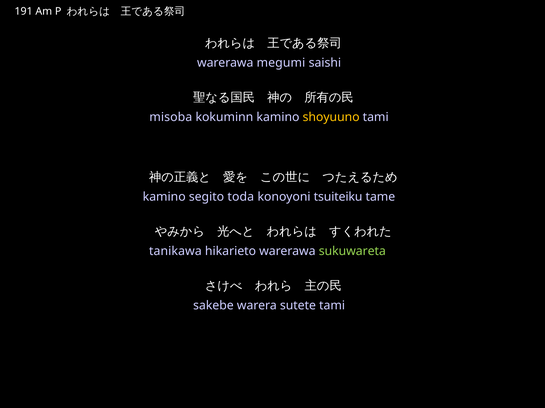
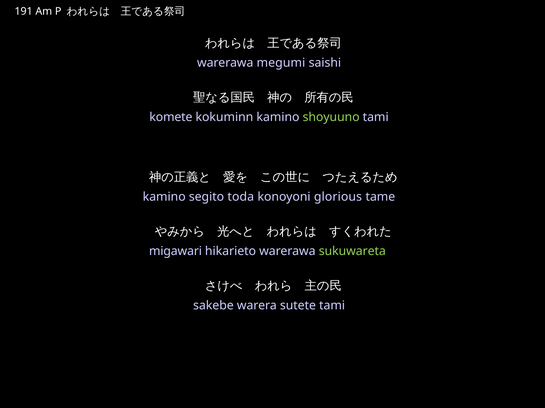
misoba: misoba -> komete (171, 117)
shoyuuno colour: yellow -> light green (331, 117)
tsuiteiku: tsuiteiku -> glorious (338, 197)
tanikawa: tanikawa -> migawari (175, 252)
